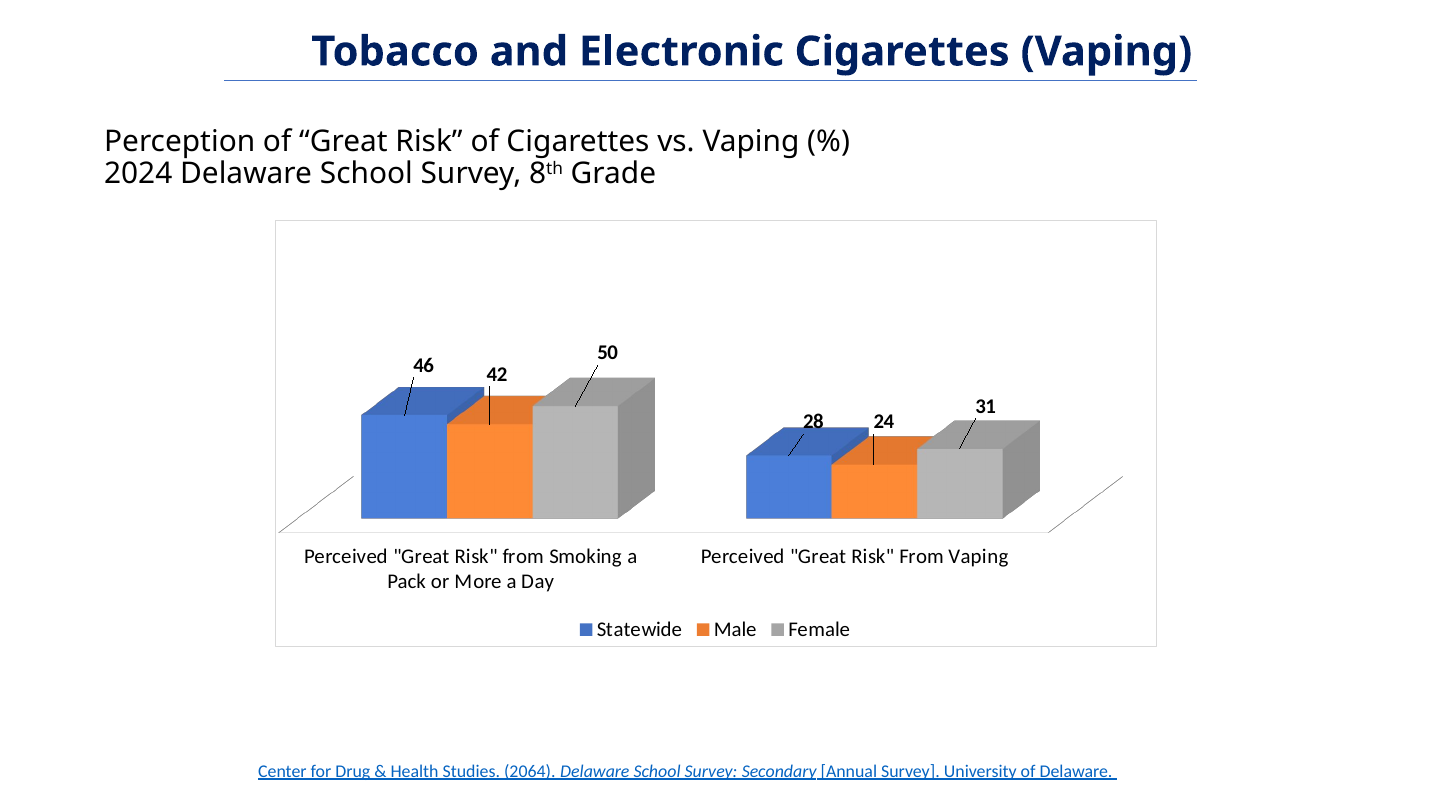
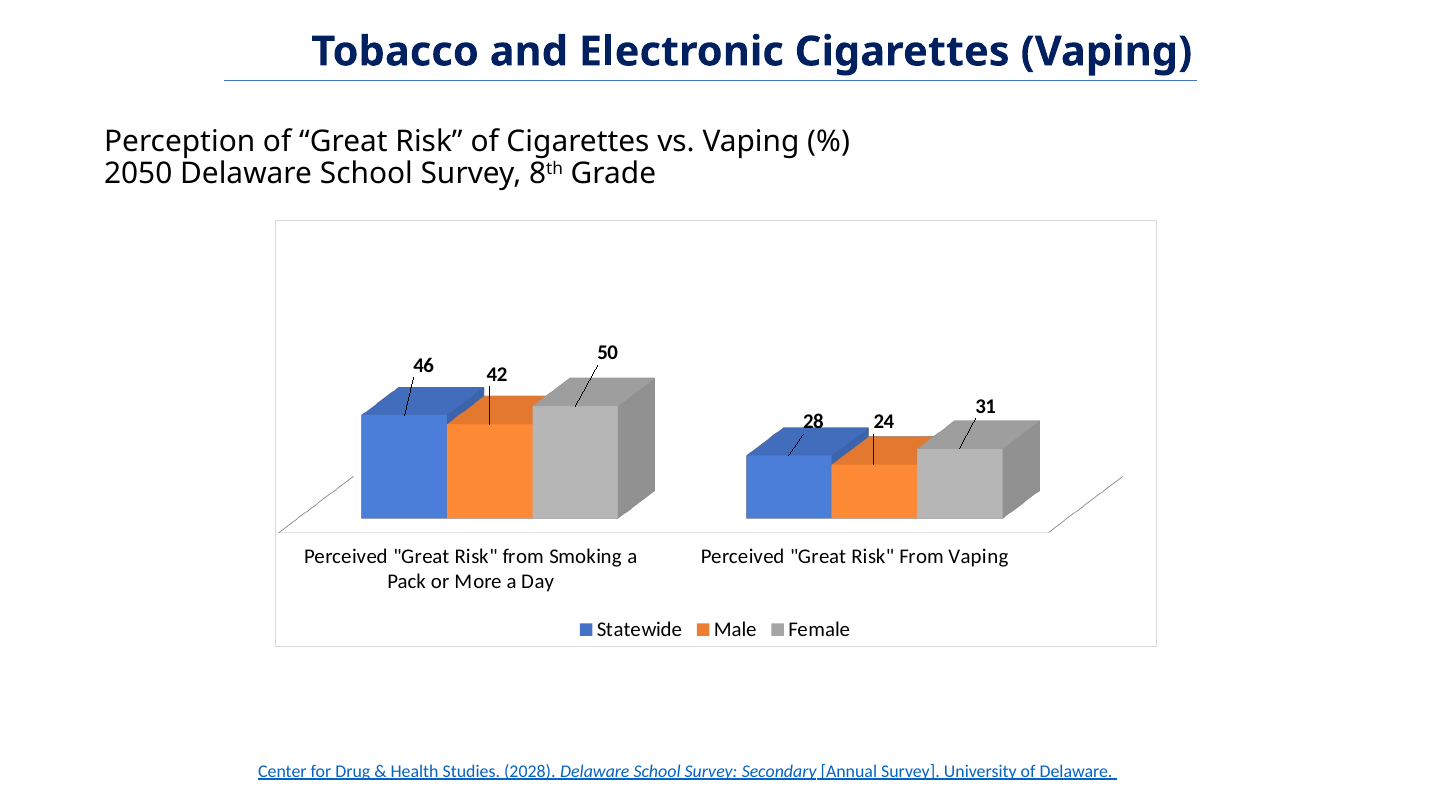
2024: 2024 -> 2050 (138, 174)
2064: 2064 -> 2028 (530, 771)
